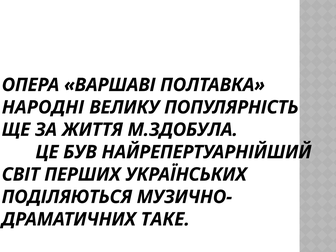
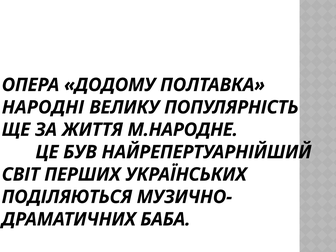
ВАРШАВІ: ВАРШАВІ -> ДОДОМУ (110, 85)
М.ЗДОБУЛА: М.ЗДОБУЛА -> М.НАРОДНЕ (183, 130)
ТАКЕ: ТАКЕ -> БАБА (165, 219)
